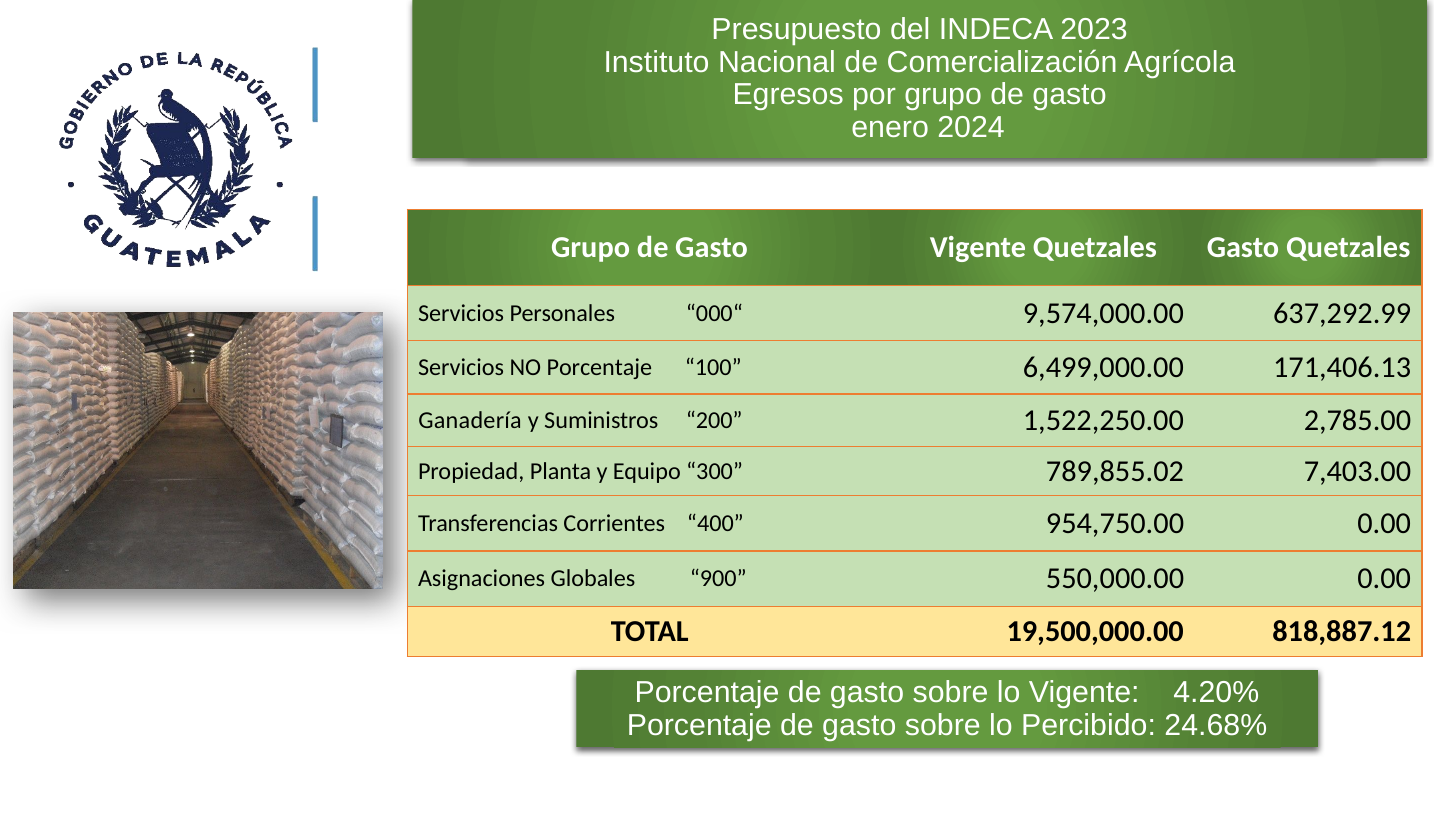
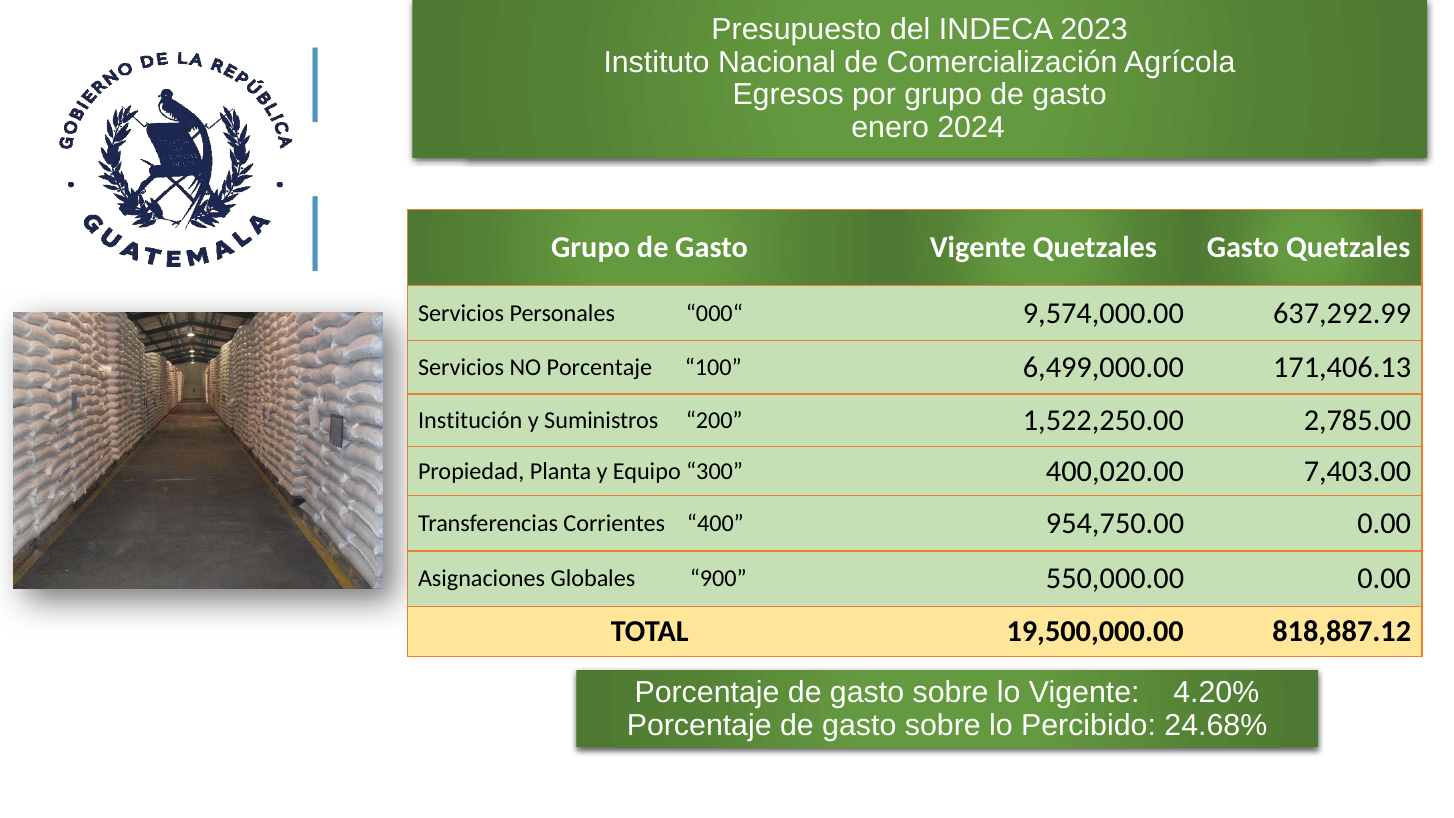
Ganadería: Ganadería -> Institución (470, 420)
789,855.02: 789,855.02 -> 400,020.00 (1115, 471)
